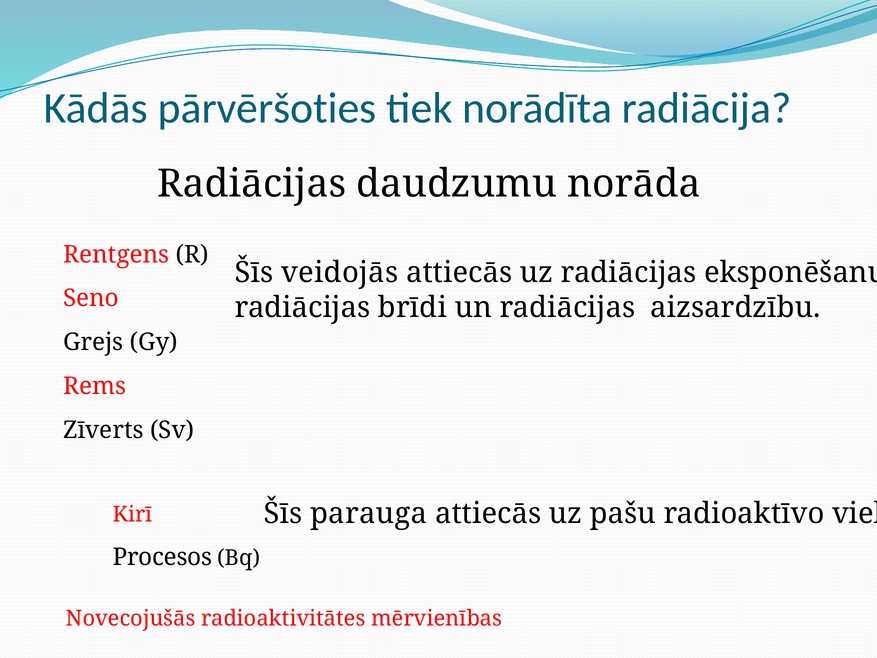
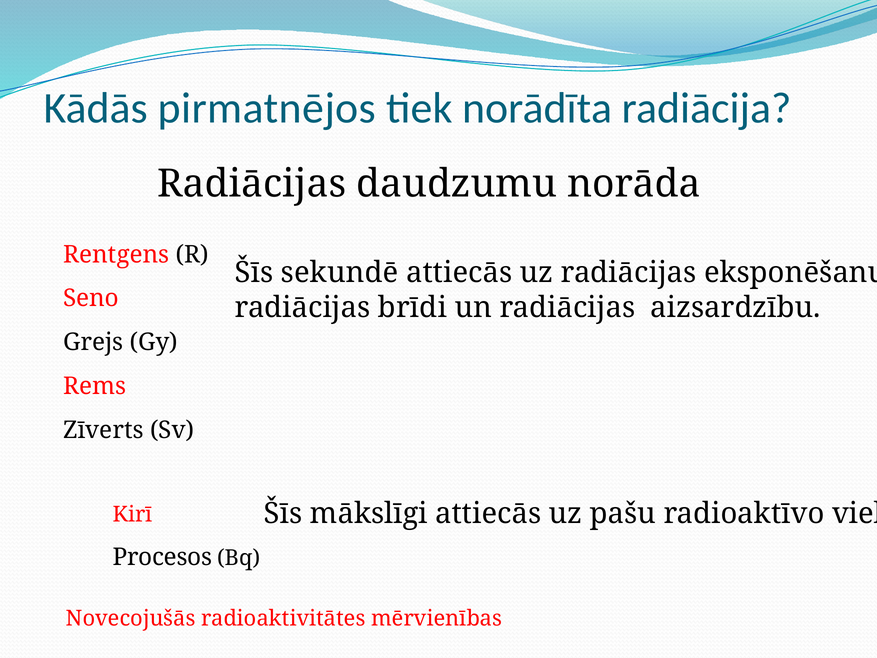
pārvēršoties: pārvēršoties -> pirmatnējos (267, 108)
veidojās: veidojās -> sekundē (340, 272)
parauga: parauga -> mākslīgi (369, 514)
